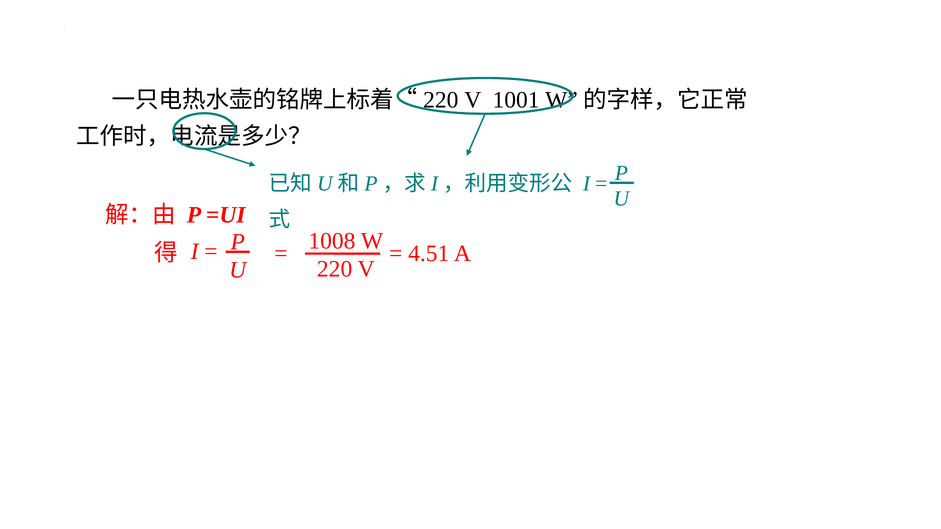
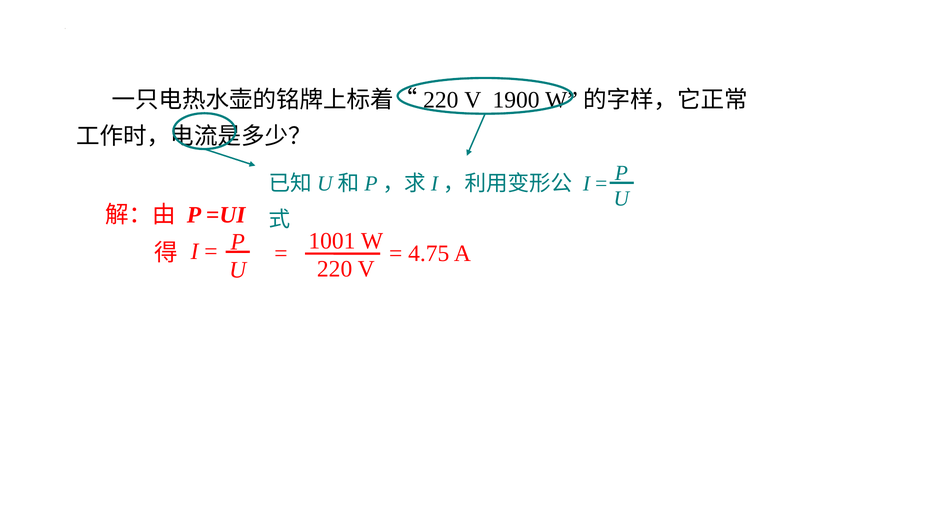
1001: 1001 -> 1900 (516, 100)
1008: 1008 -> 1001 (332, 241)
4.51: 4.51 -> 4.75 (429, 254)
